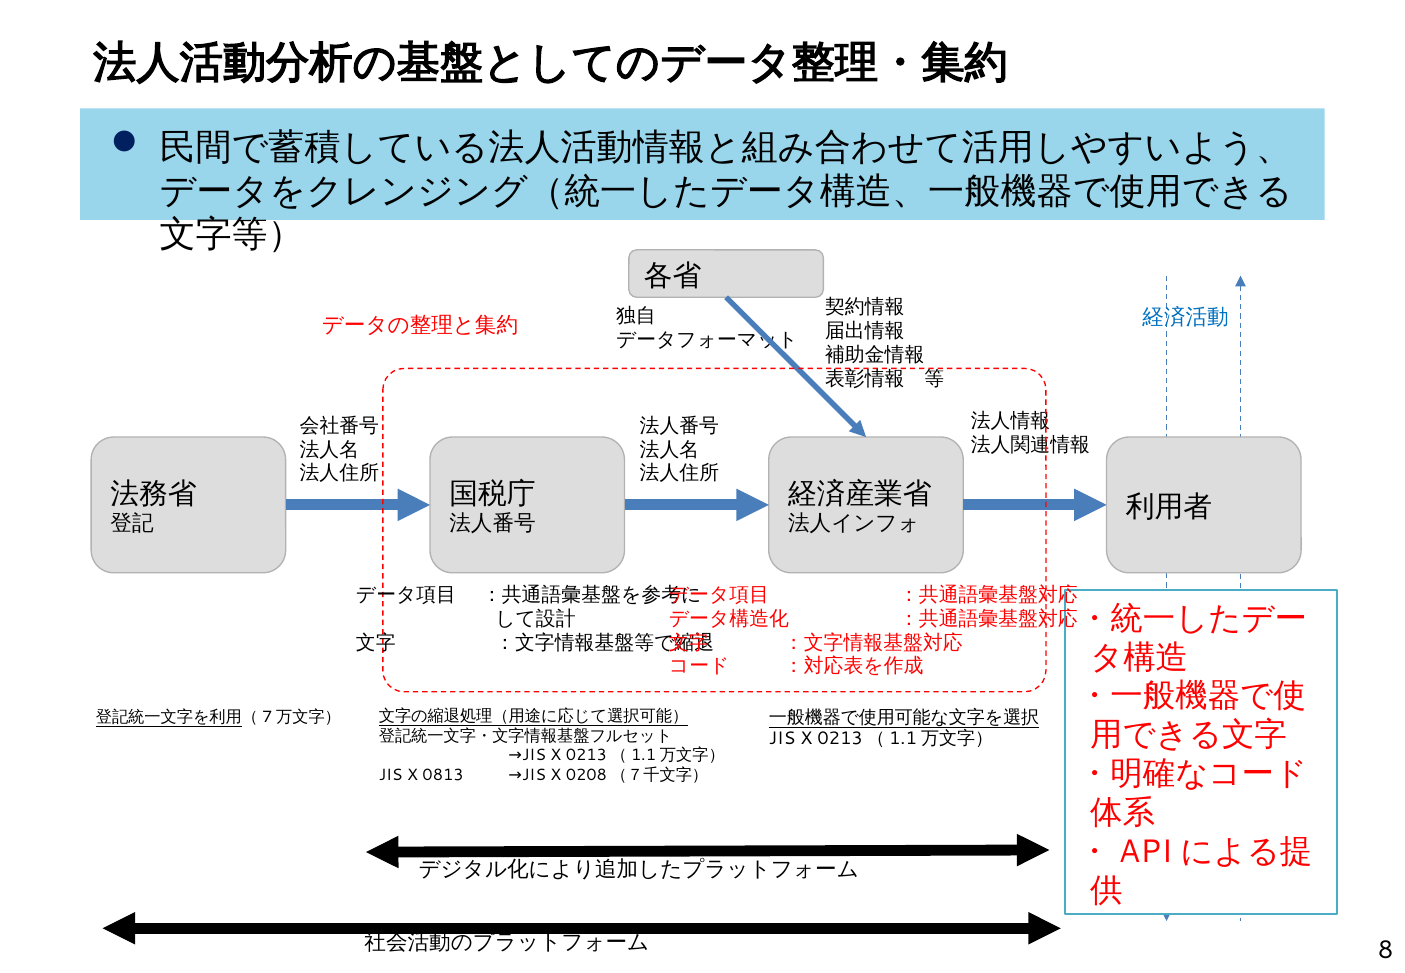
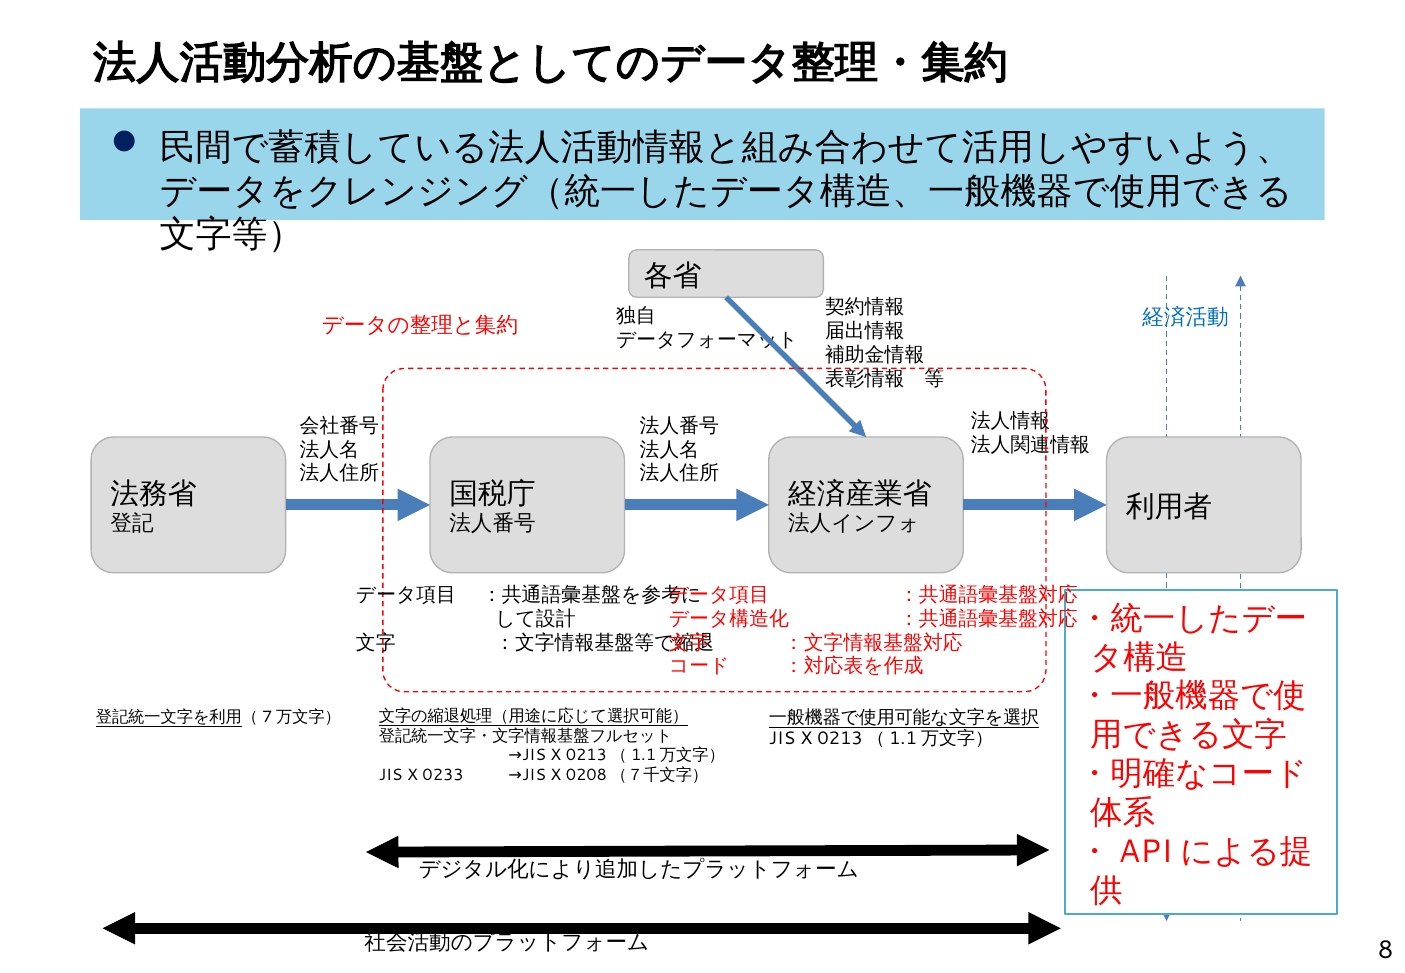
0813: 0813 -> 0233 (443, 774)
